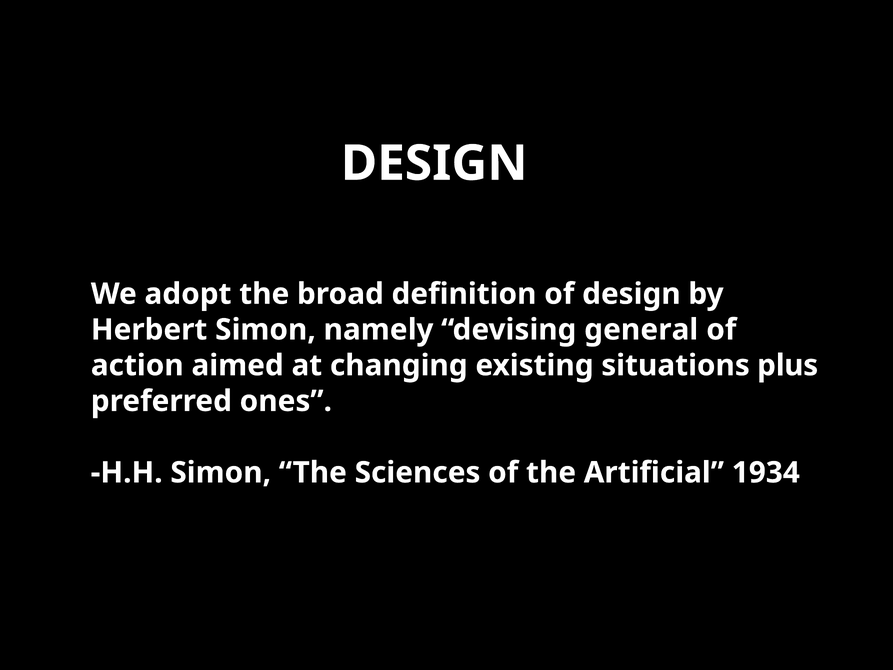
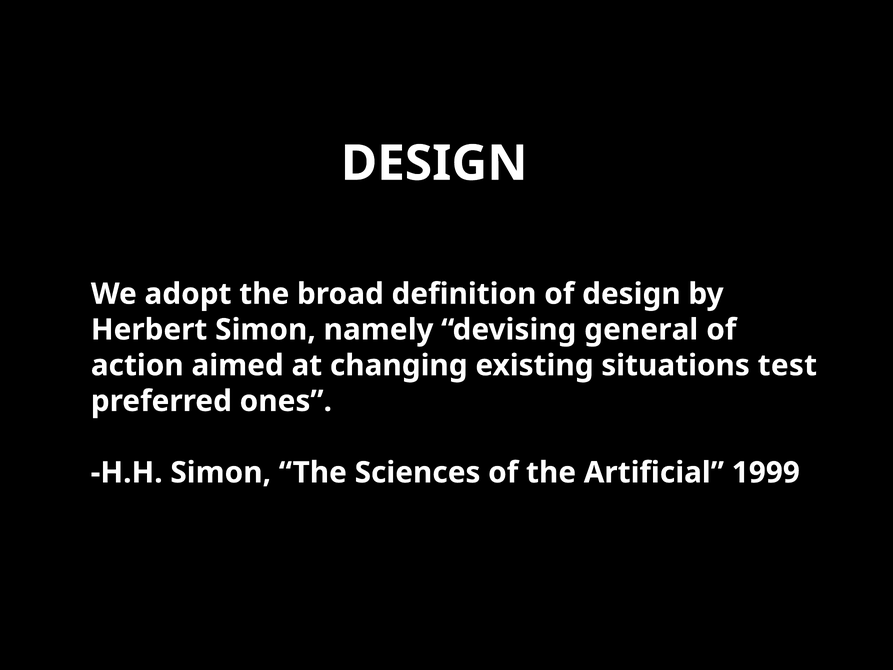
plus: plus -> test (787, 365)
1934: 1934 -> 1999 (766, 472)
